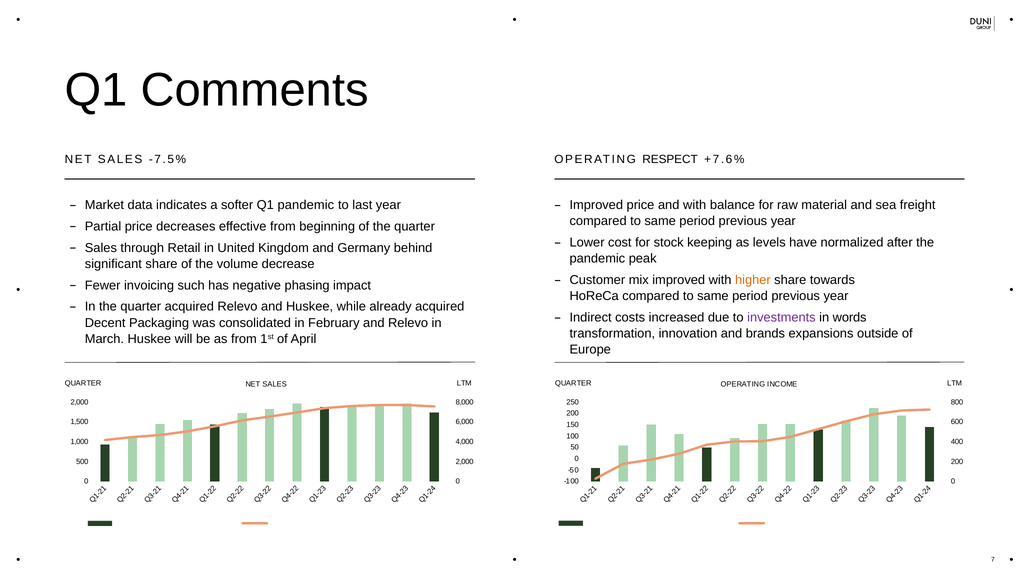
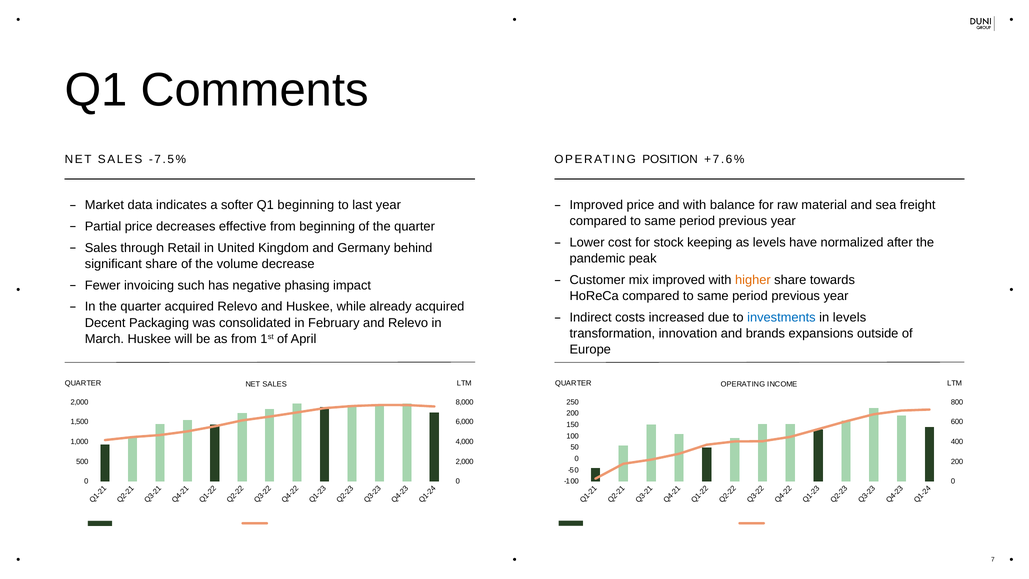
RESPECT: RESPECT -> POSITION (670, 159)
Q1 pandemic: pandemic -> beginning (306, 205)
investments colour: purple -> blue (781, 317)
in words: words -> levels (850, 317)
